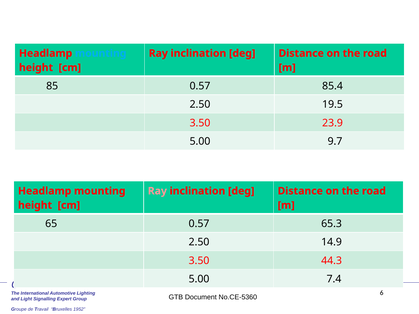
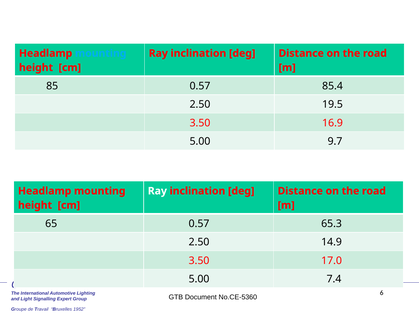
23.9: 23.9 -> 16.9 (333, 123)
Ray colour: pink -> white (157, 191)
44.3: 44.3 -> 17.0 (332, 261)
